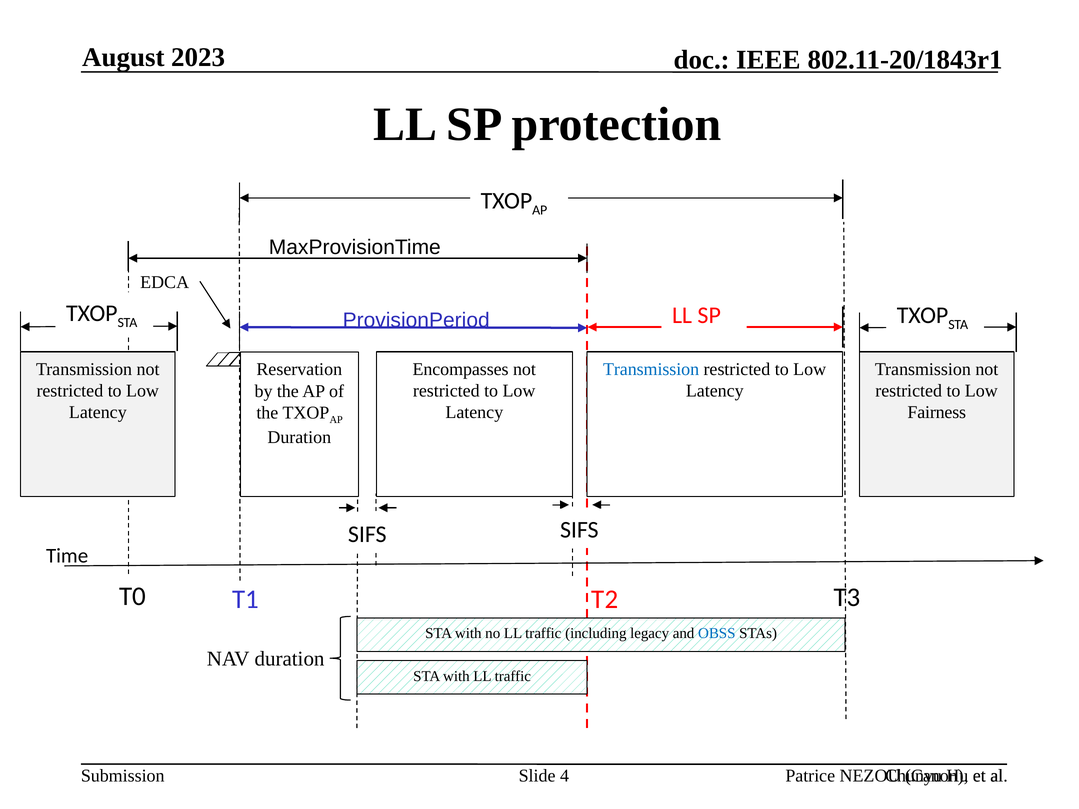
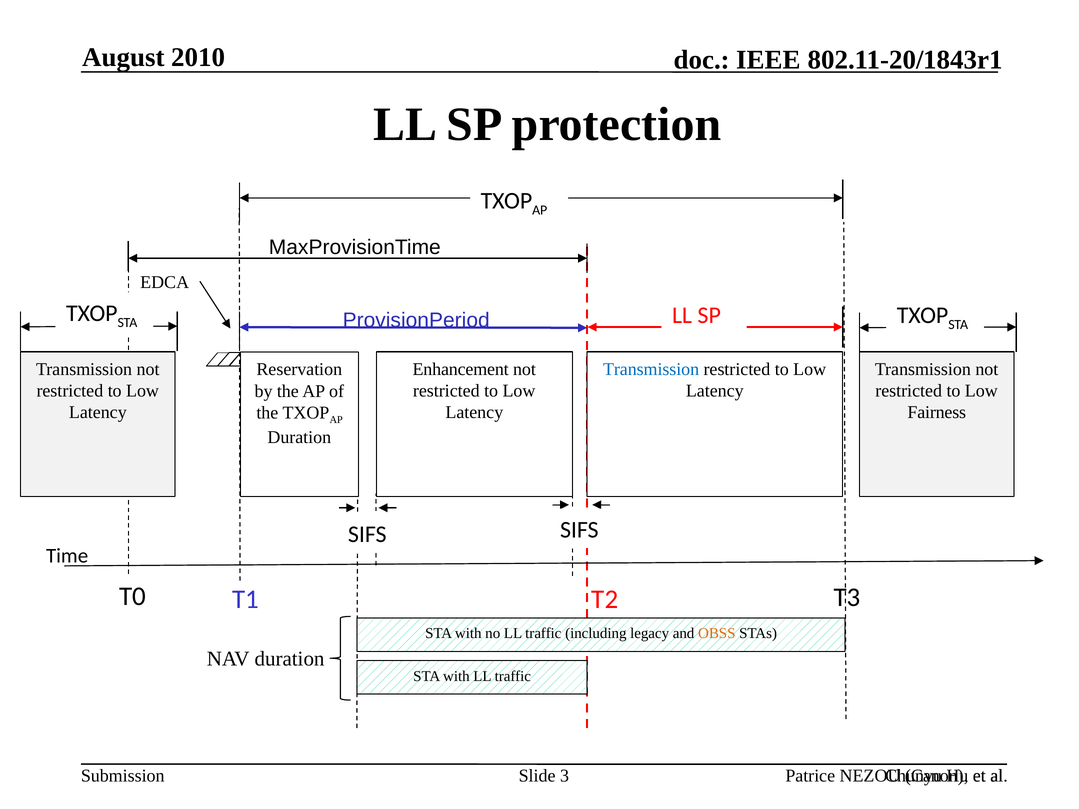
2023: 2023 -> 2010 (198, 57)
Encompasses: Encompasses -> Enhancement (461, 369)
OBSS colour: blue -> orange (717, 634)
4: 4 -> 3 (565, 776)
